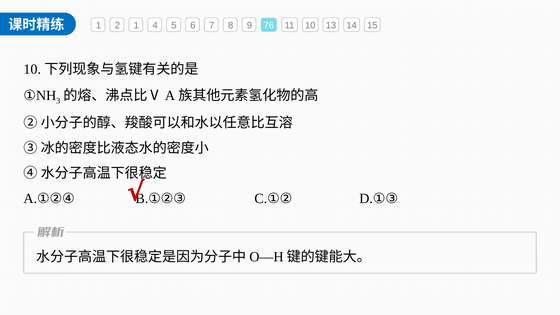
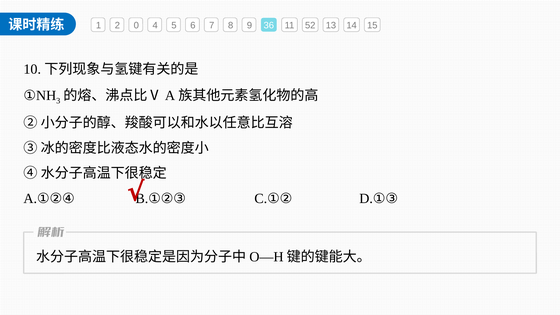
2 1: 1 -> 0 (136, 25)
76: 76 -> 36 (269, 25)
10: 10 -> 52 (310, 25)
